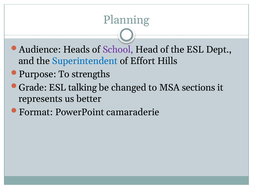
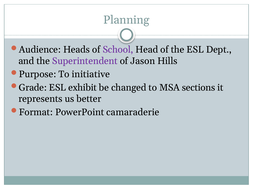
Superintendent colour: blue -> purple (85, 61)
Effort: Effort -> Jason (143, 61)
strengths: strengths -> initiative (91, 75)
talking: talking -> exhibit (83, 88)
